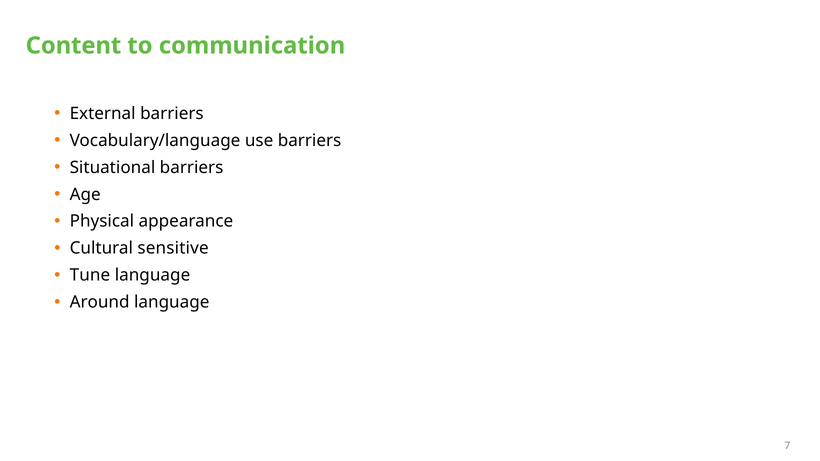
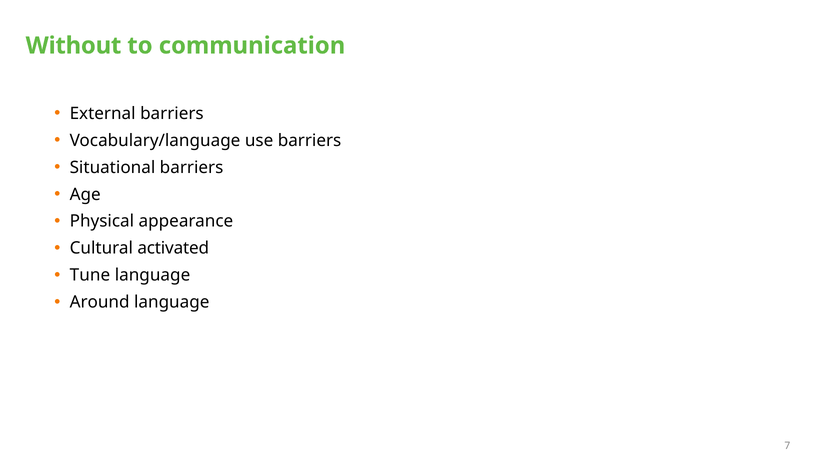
Content: Content -> Without (73, 46)
sensitive: sensitive -> activated (173, 248)
